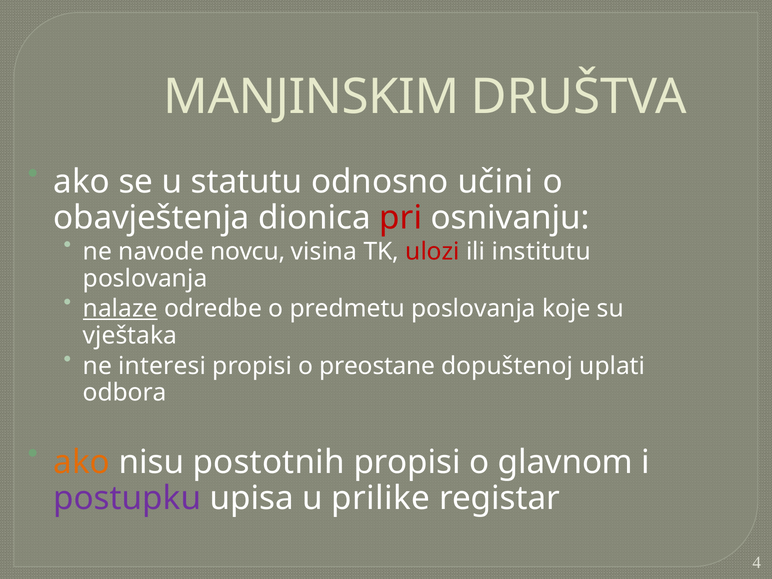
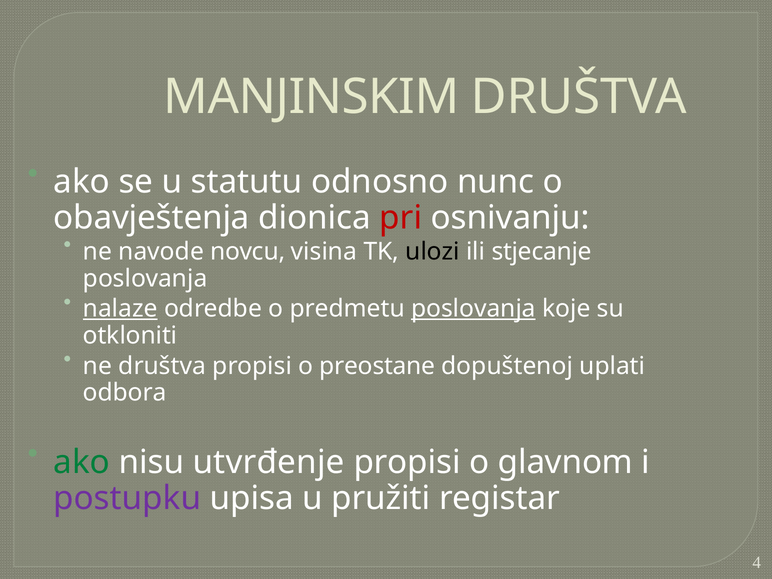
učini: učini -> nunc (496, 182)
ulozi colour: red -> black (433, 252)
institutu: institutu -> stjecanje (542, 252)
poslovanja underline: none -> present (473, 309)
vještaka: vještaka -> otkloniti (130, 335)
ne interesi: interesi -> društva (162, 366)
ako colour: orange -> green (82, 462)
postotnih: postotnih -> utvrđenje (269, 462)
prilike: prilike -> pružiti (381, 498)
